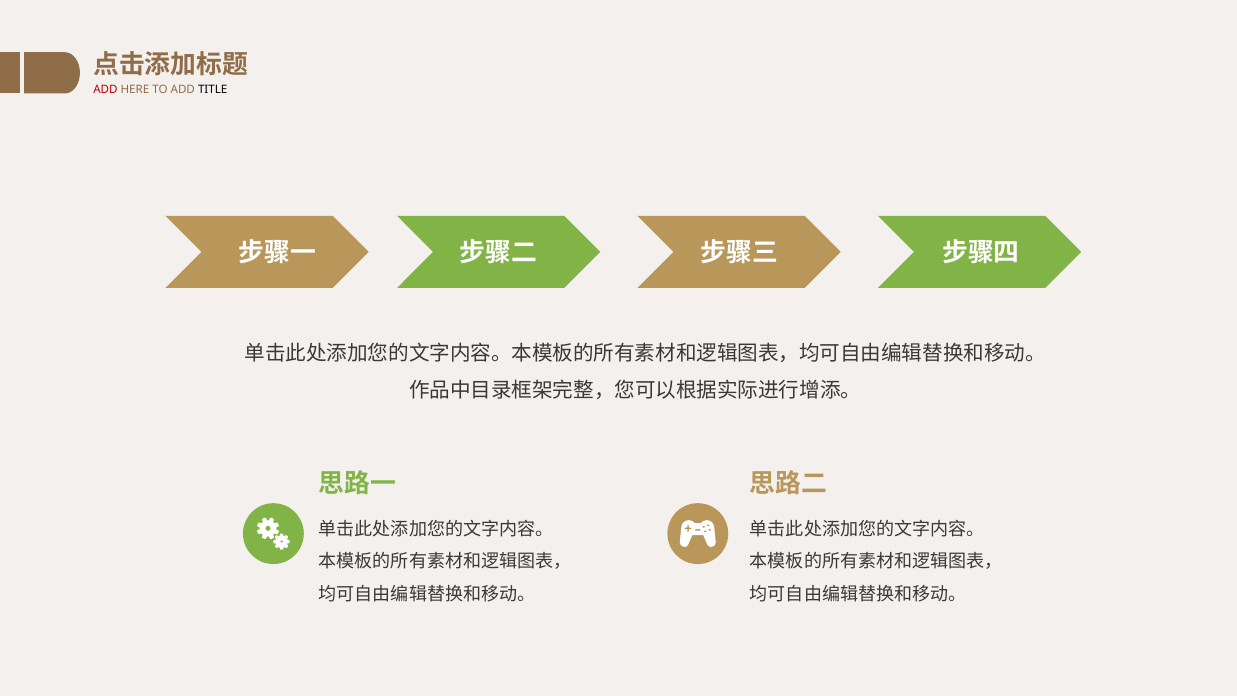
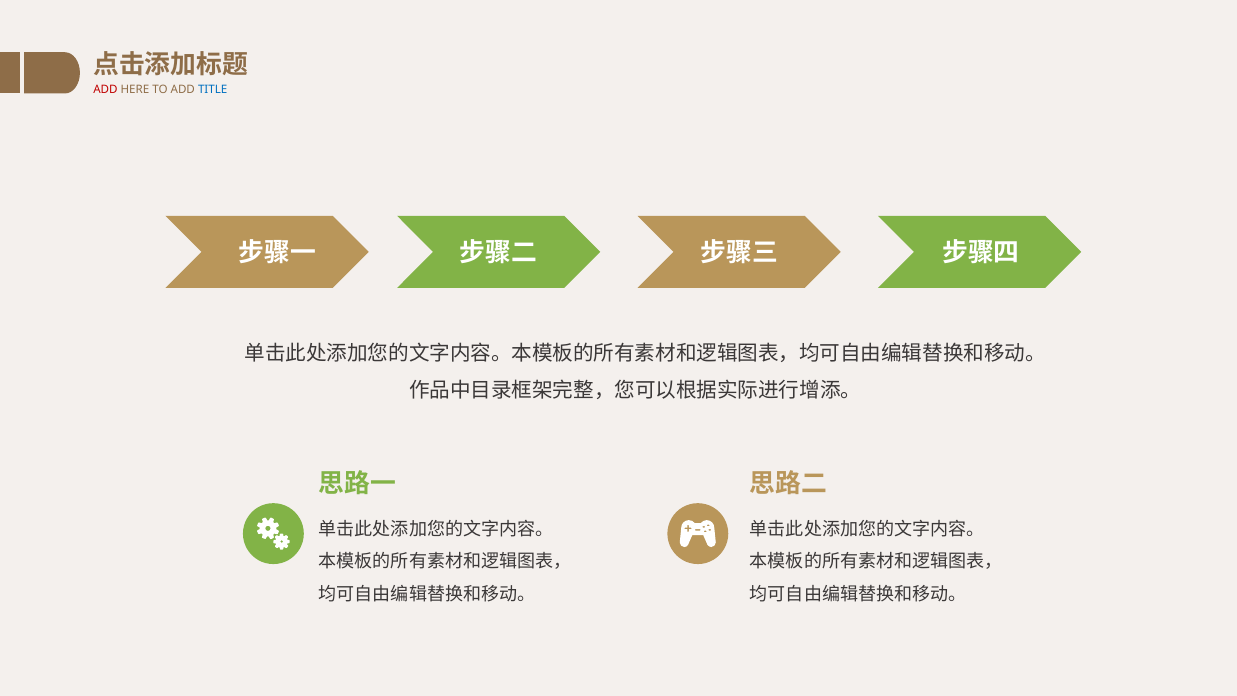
TITLE colour: black -> blue (213, 90)
